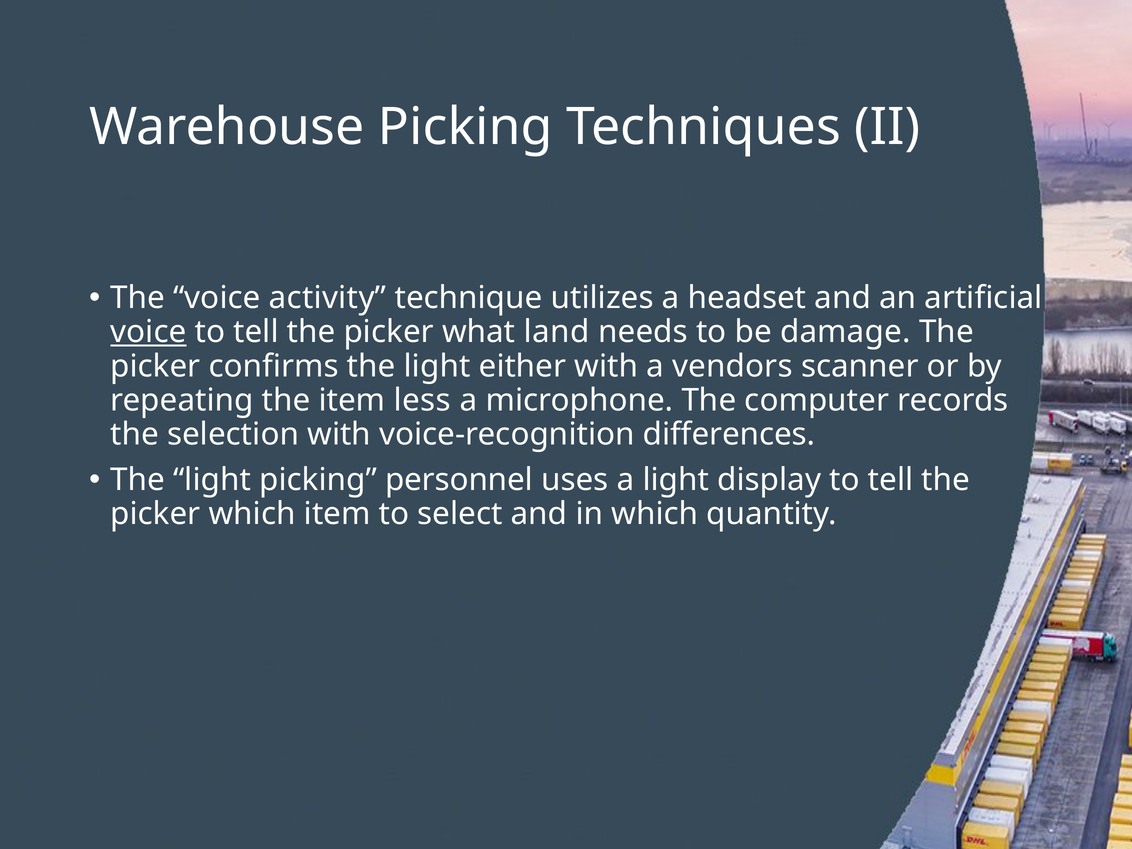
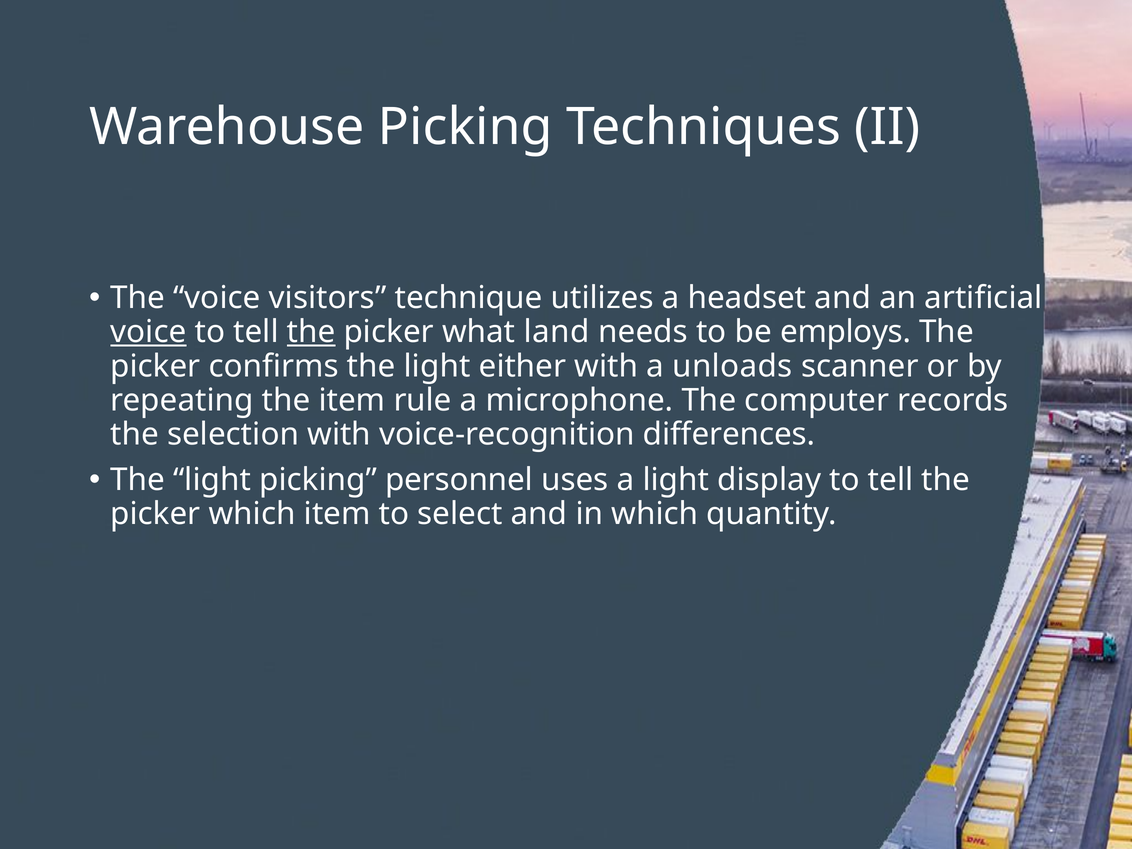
activity: activity -> visitors (328, 298)
the underline: none -> present (311, 332)
damage: damage -> employs (846, 332)
vendors: vendors -> unloads (732, 366)
less: less -> rule (423, 400)
